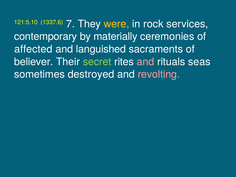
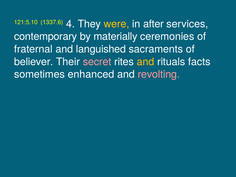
7: 7 -> 4 (70, 24)
rock: rock -> after (153, 24)
affected: affected -> fraternal (33, 49)
secret colour: light green -> pink (97, 62)
and colour: pink -> yellow (145, 62)
seas: seas -> facts (199, 62)
destroyed: destroyed -> enhanced (91, 74)
